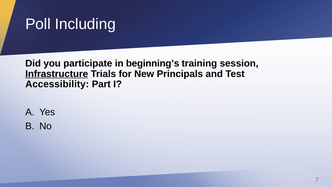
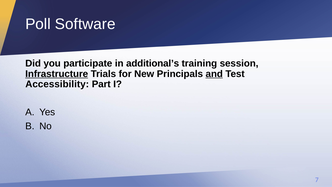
Including: Including -> Software (85, 24)
beginning’s: beginning’s -> additional’s (153, 63)
and underline: none -> present (214, 74)
